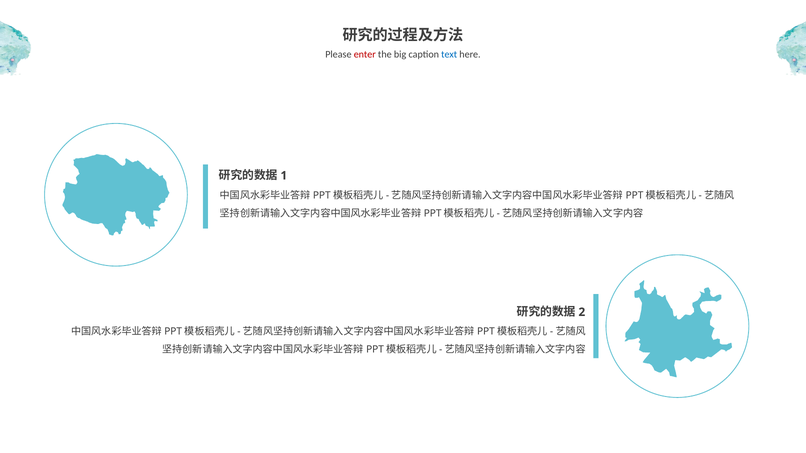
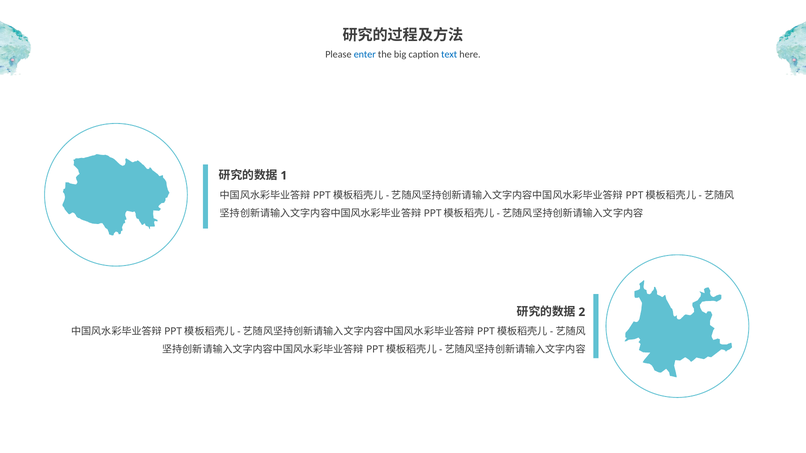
enter colour: red -> blue (365, 54)
